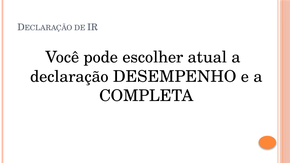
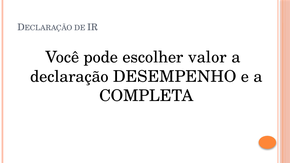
atual: atual -> valor (207, 57)
